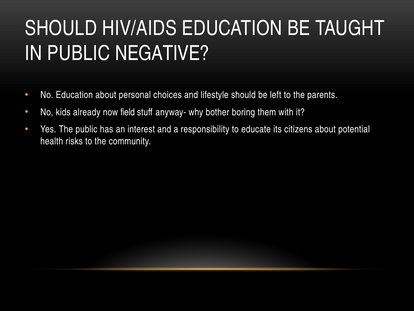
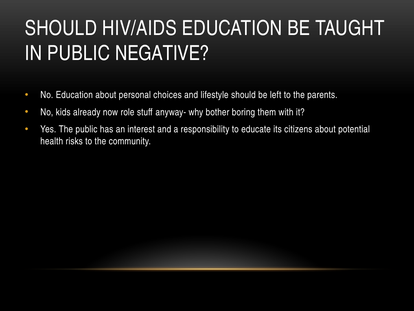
field: field -> role (127, 112)
